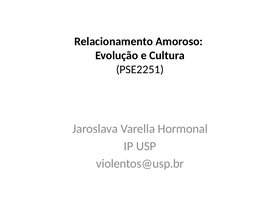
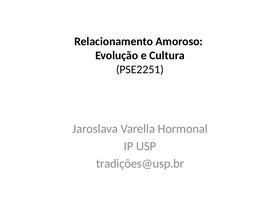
violentos@usp.br: violentos@usp.br -> tradições@usp.br (140, 164)
